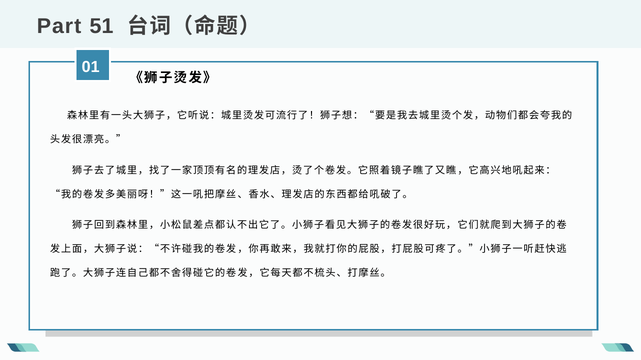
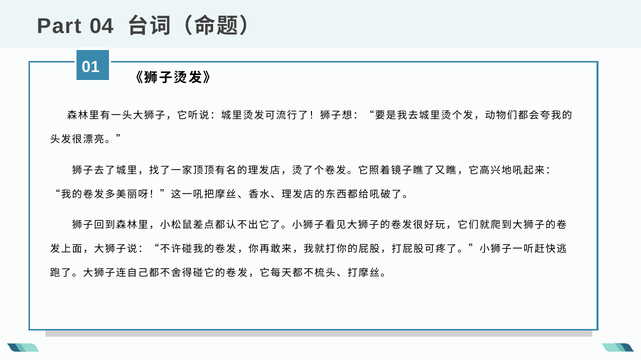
51: 51 -> 04 (102, 26)
